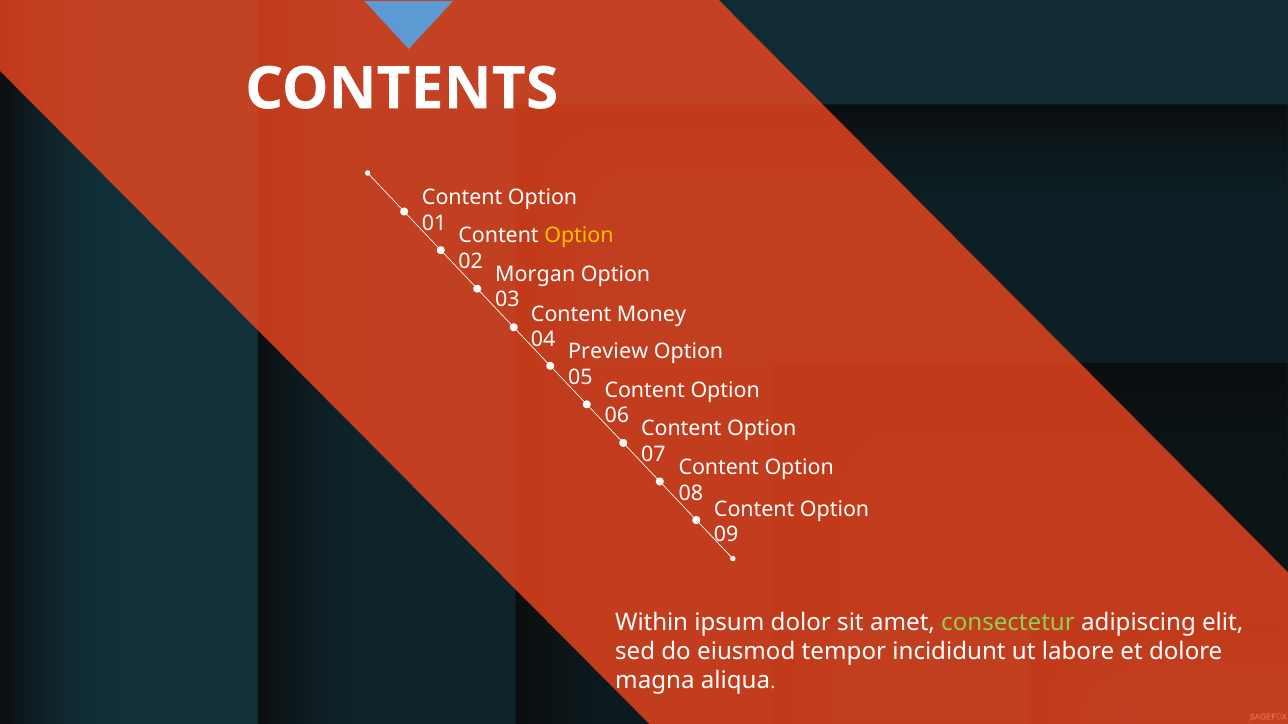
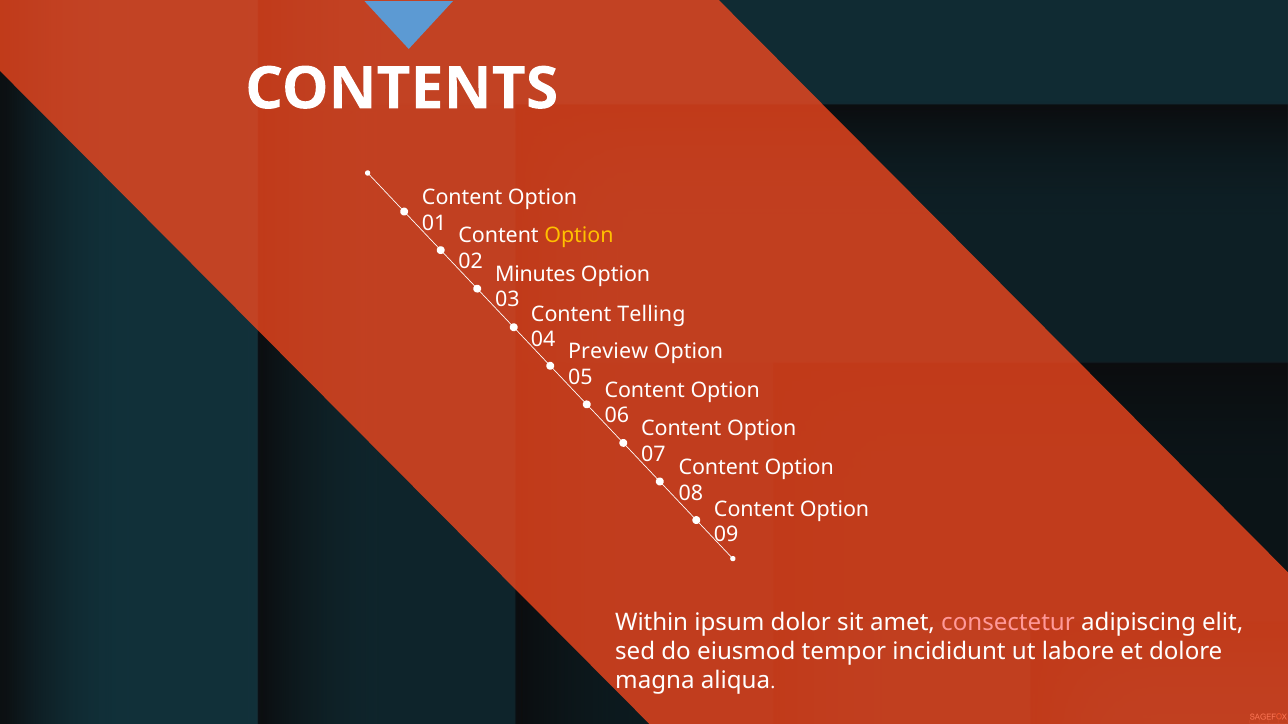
Morgan: Morgan -> Minutes (535, 274)
Money: Money -> Telling (651, 314)
consectetur colour: light green -> pink (1008, 623)
